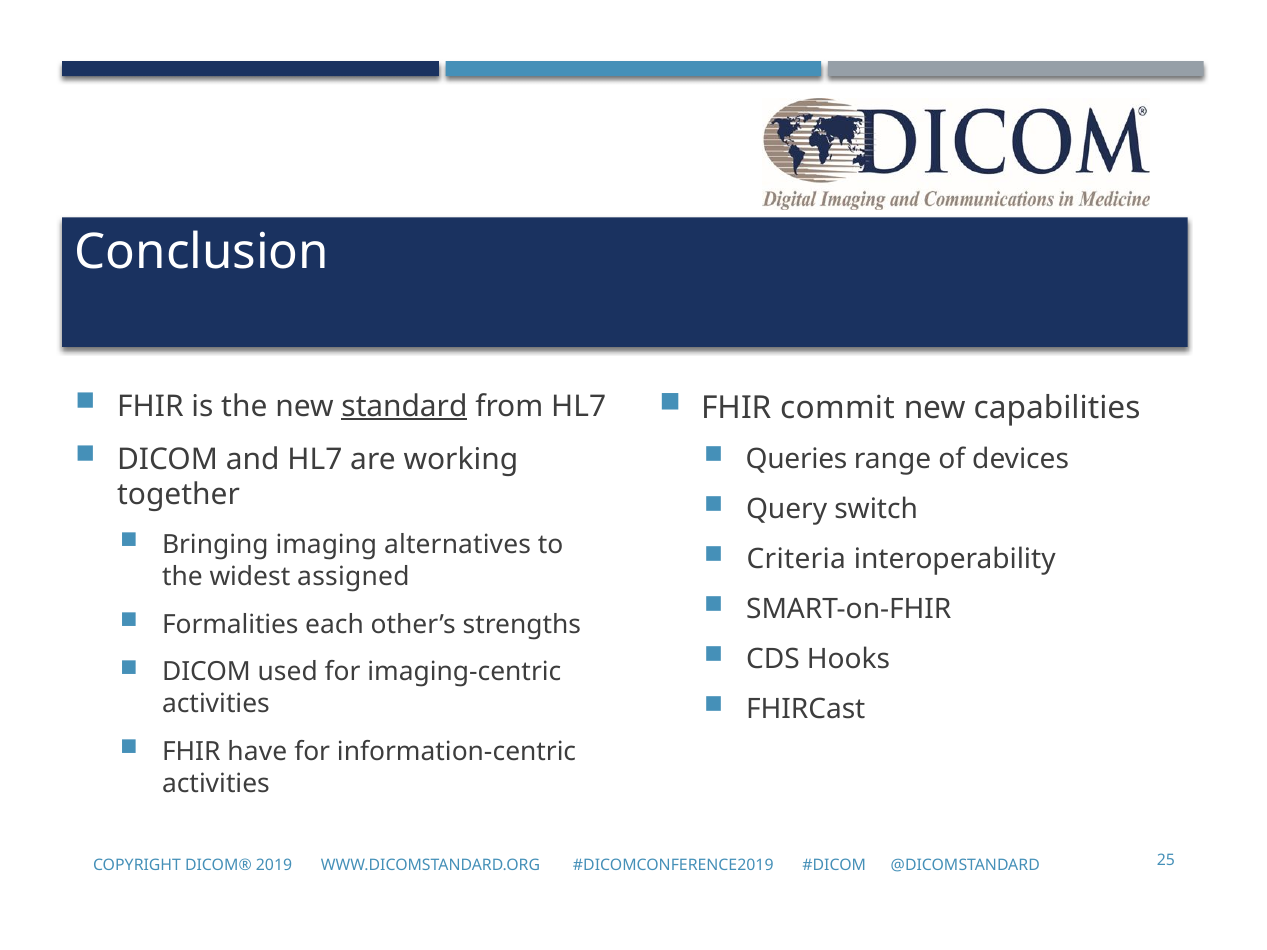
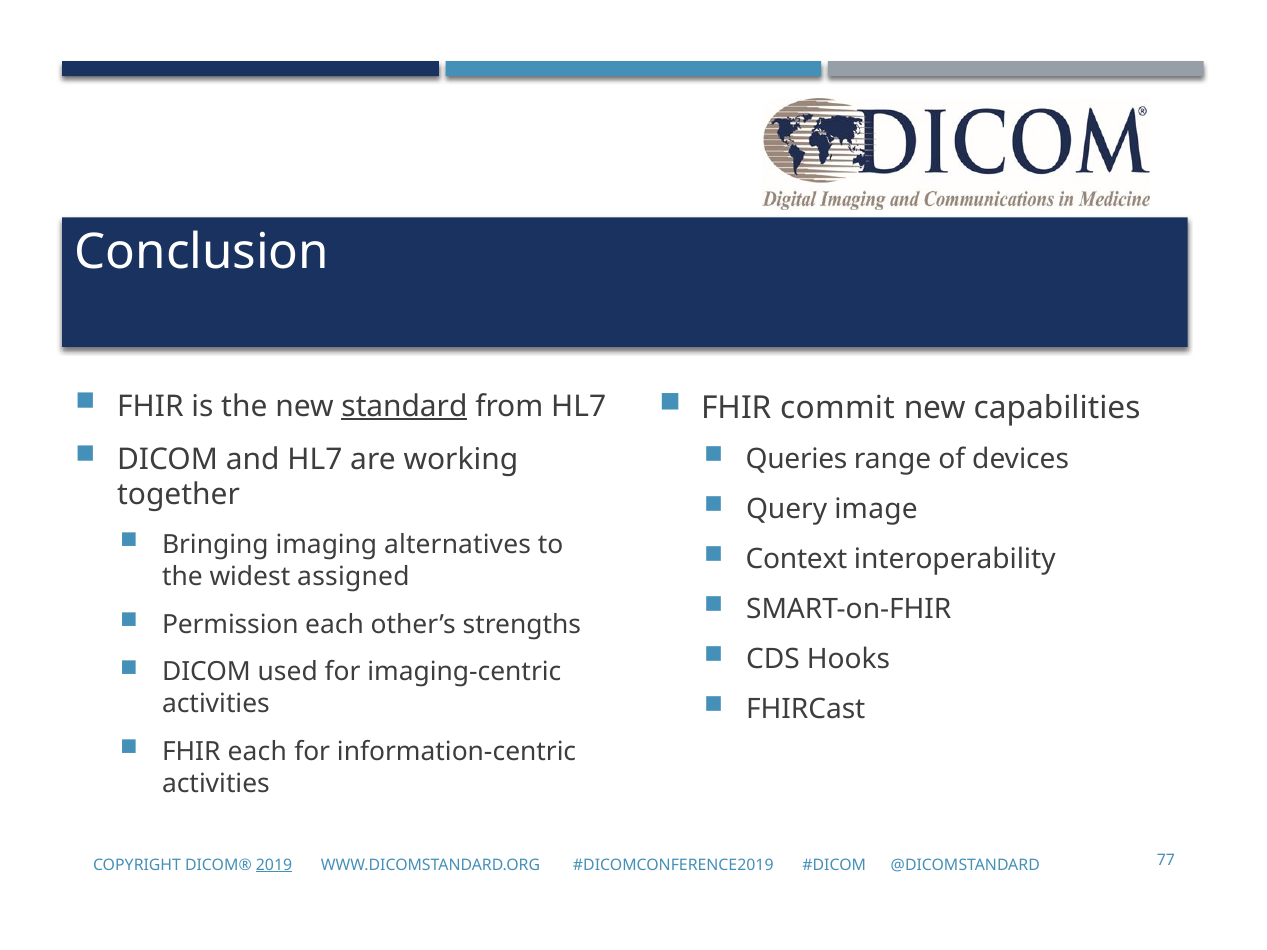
switch: switch -> image (876, 509)
Criteria: Criteria -> Context (797, 559)
Formalities: Formalities -> Permission (230, 625)
FHIR have: have -> each (257, 752)
2019 underline: none -> present (274, 865)
25: 25 -> 77 (1166, 861)
